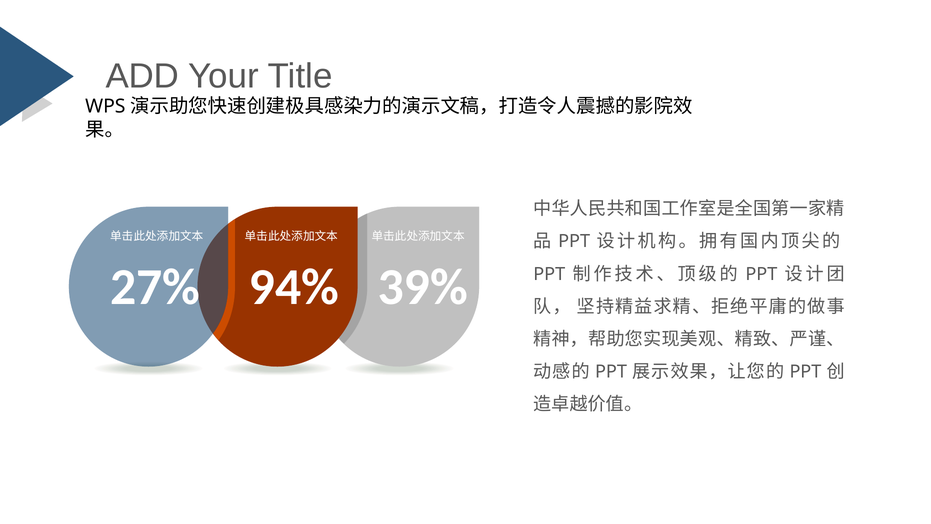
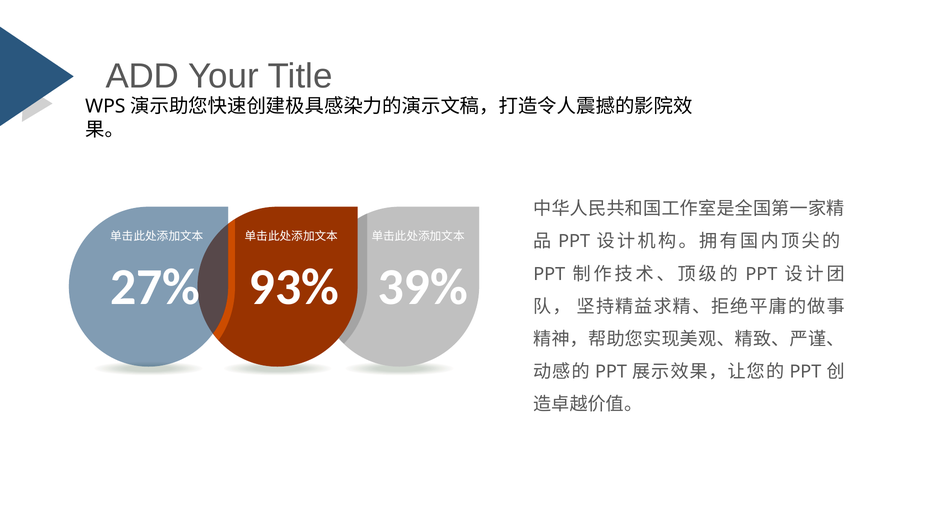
94%: 94% -> 93% (294, 287)
